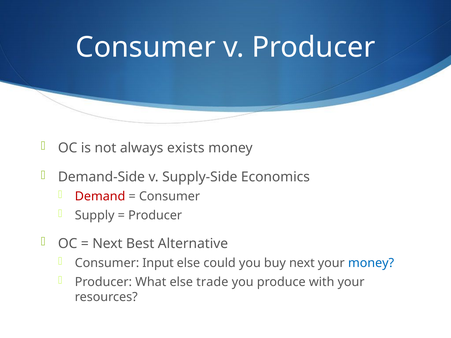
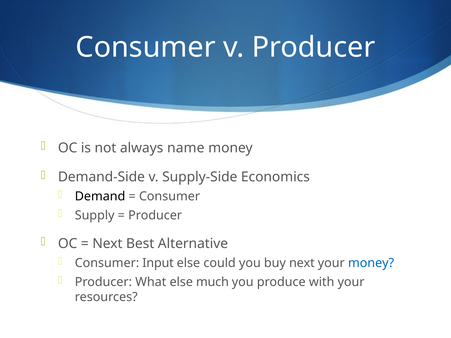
exists: exists -> name (186, 148)
Demand colour: red -> black (100, 197)
trade: trade -> much (212, 282)
